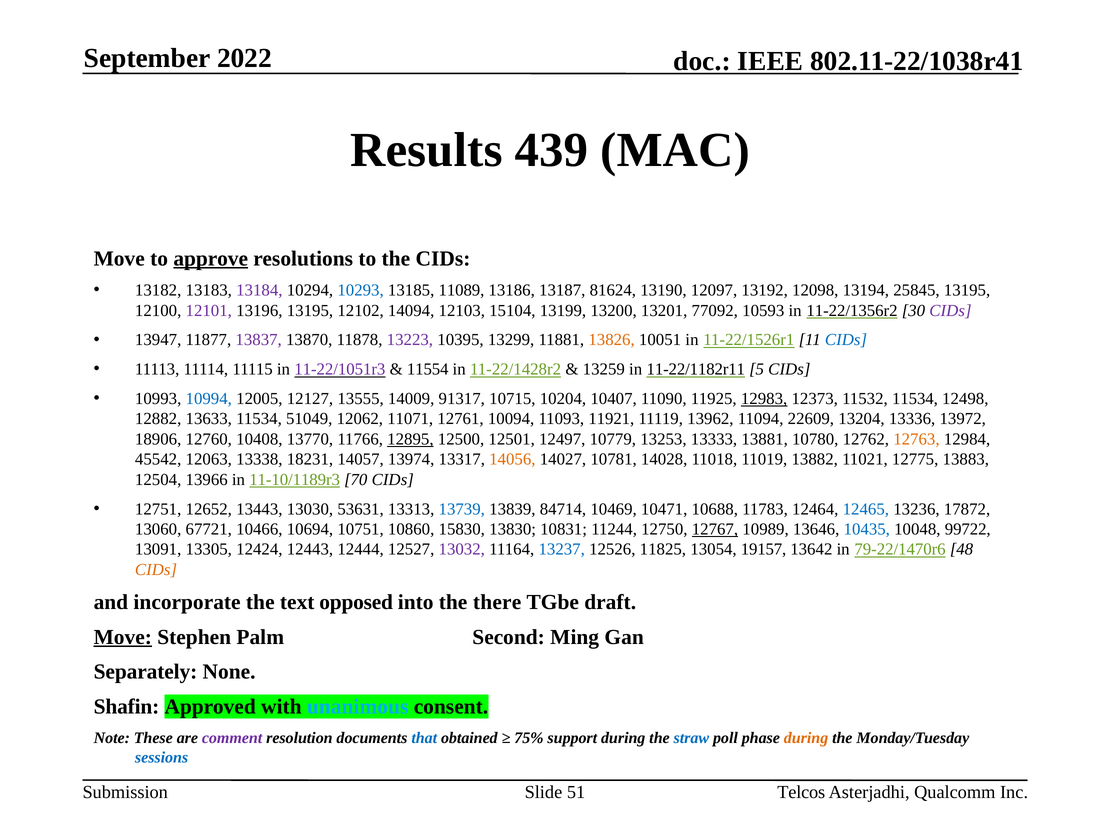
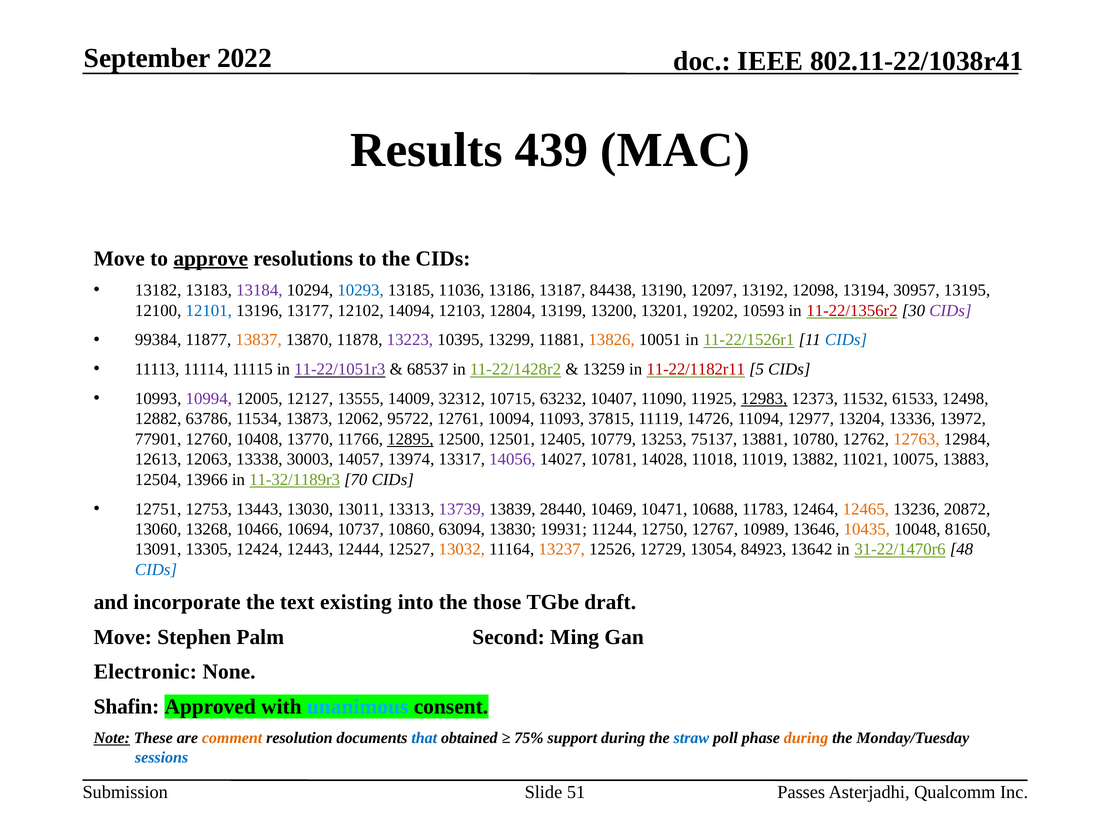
11089: 11089 -> 11036 (461, 290)
81624: 81624 -> 84438 (613, 290)
25845: 25845 -> 30957 (916, 290)
12101 colour: purple -> blue (209, 310)
13196 13195: 13195 -> 13177 (310, 310)
15104: 15104 -> 12804 (512, 310)
77092: 77092 -> 19202 (715, 310)
11-22/1356r2 colour: black -> red (852, 310)
13947: 13947 -> 99384 (158, 340)
13837 colour: purple -> orange (259, 340)
11554: 11554 -> 68537 (428, 369)
11-22/1182r11 colour: black -> red (696, 369)
10994 colour: blue -> purple (209, 399)
91317: 91317 -> 32312 (462, 399)
10204: 10204 -> 63232 (563, 399)
11532 11534: 11534 -> 61533 (915, 399)
13633: 13633 -> 63786 (209, 419)
51049: 51049 -> 13873 (309, 419)
11071: 11071 -> 95722 (410, 419)
11921: 11921 -> 37815 (611, 419)
13962: 13962 -> 14726 (710, 419)
22609: 22609 -> 12977 (811, 419)
18906: 18906 -> 77901 (158, 439)
12497: 12497 -> 12405 (562, 439)
13333: 13333 -> 75137 (714, 439)
45542: 45542 -> 12613 (158, 459)
18231: 18231 -> 30003 (310, 459)
14056 colour: orange -> purple (512, 459)
12775: 12775 -> 10075 (915, 459)
11-10/1189r3: 11-10/1189r3 -> 11-32/1189r3 (295, 479)
12652: 12652 -> 12753 (209, 509)
53631: 53631 -> 13011 (361, 509)
13739 colour: blue -> purple (462, 509)
84714: 84714 -> 28440 (563, 509)
12465 colour: blue -> orange (866, 509)
17872: 17872 -> 20872 (967, 509)
67721: 67721 -> 13268 (209, 529)
10751: 10751 -> 10737 (361, 529)
15830: 15830 -> 63094 (462, 529)
10831: 10831 -> 19931 (564, 529)
12767 underline: present -> none (715, 529)
10435 colour: blue -> orange (867, 529)
99722: 99722 -> 81650 (968, 529)
13032 colour: purple -> orange (462, 549)
13237 colour: blue -> orange (562, 549)
11825: 11825 -> 12729 (663, 549)
19157: 19157 -> 84923 (764, 549)
79-22/1470r6: 79-22/1470r6 -> 31-22/1470r6 (900, 549)
CIDs colour: orange -> blue (156, 569)
opposed: opposed -> existing (356, 602)
there: there -> those (497, 602)
Move underline: present -> none (123, 637)
Separately: Separately -> Electronic (145, 672)
Note underline: none -> present (112, 738)
comment colour: purple -> orange (232, 738)
Telcos: Telcos -> Passes (801, 792)
